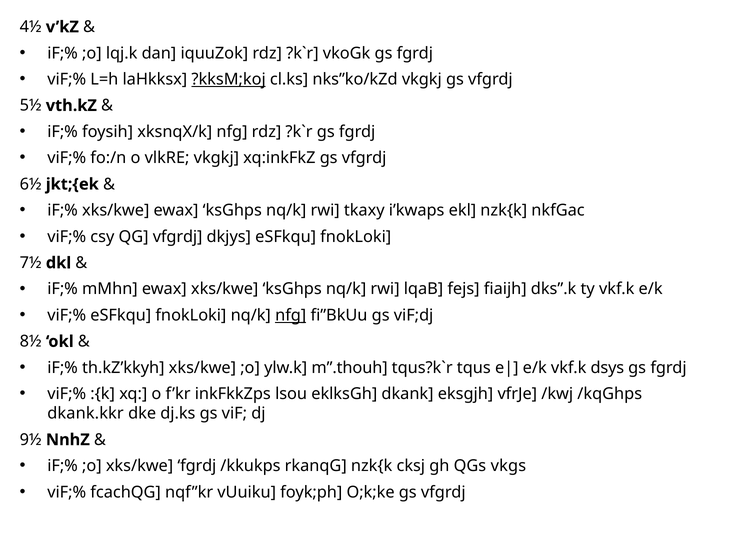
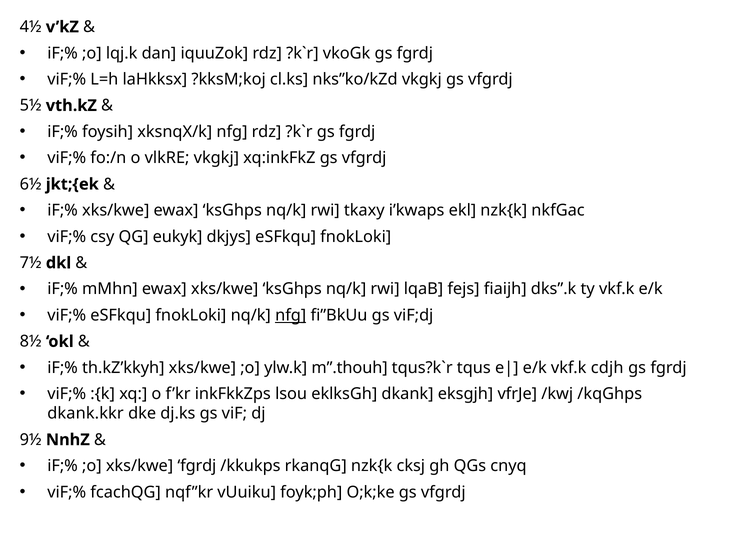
?kksM;koj underline: present -> none (229, 79)
QG vfgrdj: vfgrdj -> eukyk (178, 237)
dsys: dsys -> cdjh (607, 368)
vkgs: vkgs -> cnyq (509, 466)
